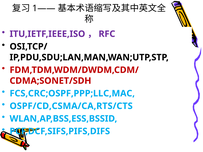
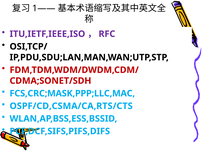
FCS,CRC;OSPF,PPP;LLC,MAC: FCS,CRC;OSPF,PPP;LLC,MAC -> FCS,CRC;MASK,PPP;LLC,MAC (72, 94)
